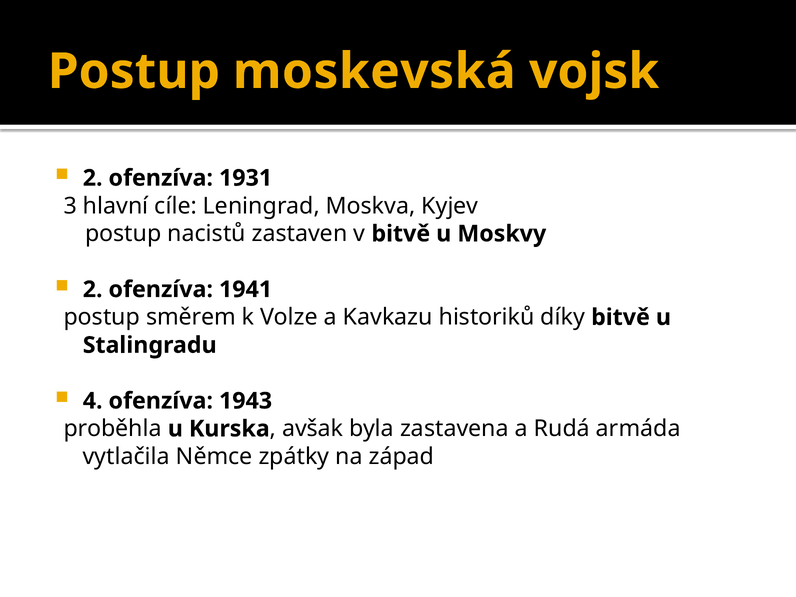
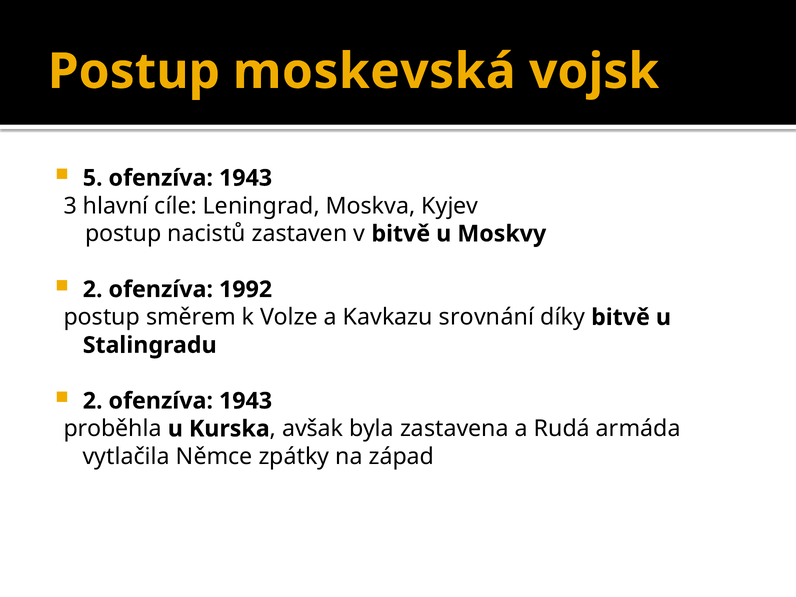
2: 2 -> 5 (93, 178)
1931: 1931 -> 1943 (246, 178)
1941: 1941 -> 1992 (246, 289)
historiků: historiků -> srovnání (486, 317)
4: 4 -> 2 (93, 401)
